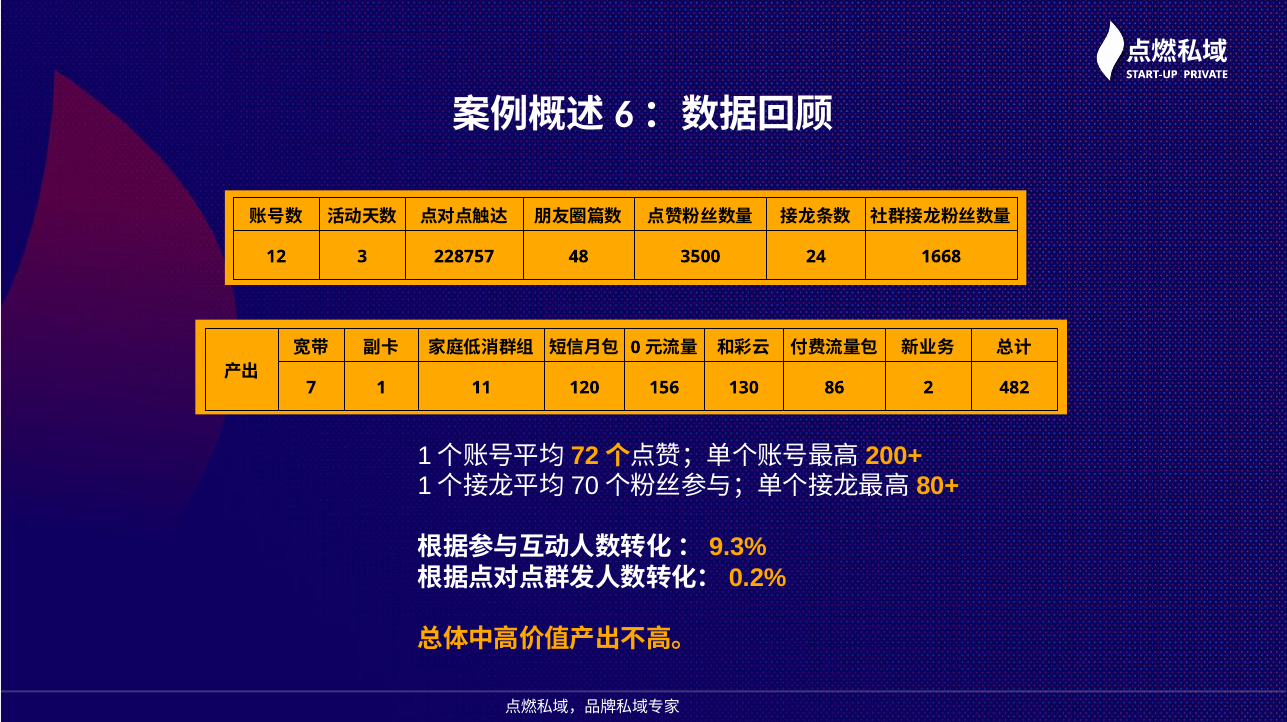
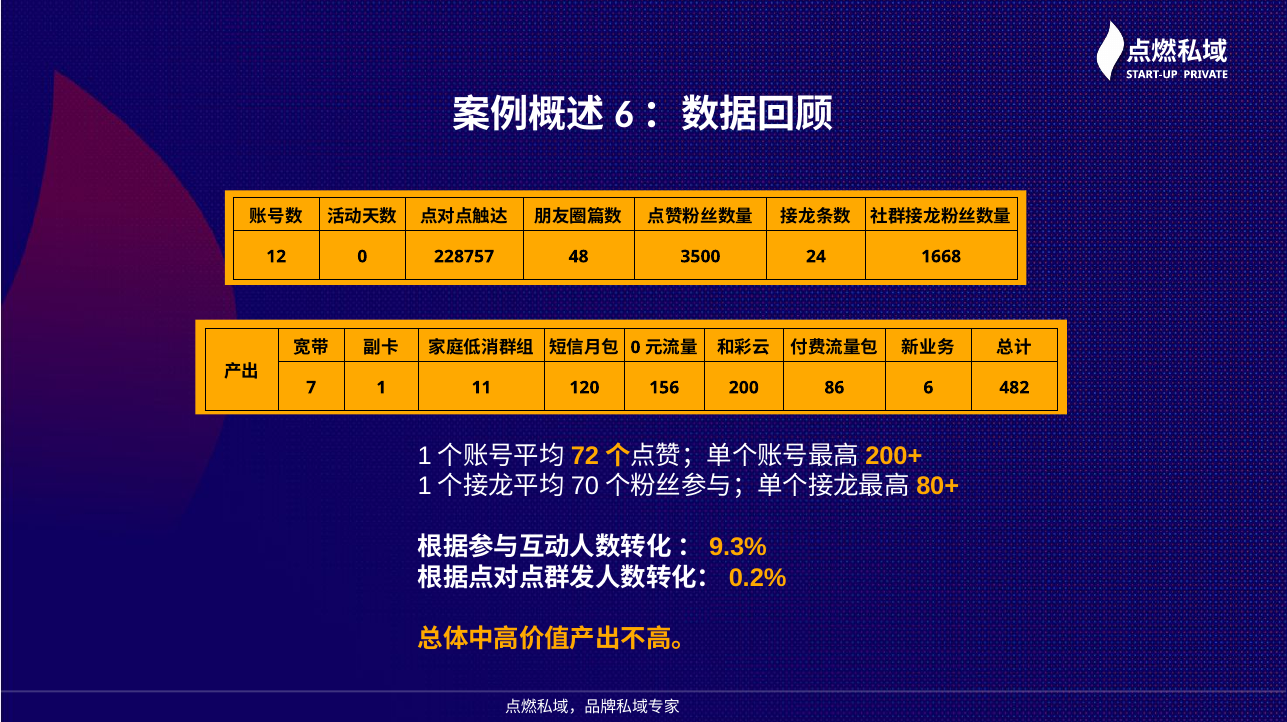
12 3: 3 -> 0 (362, 257)
130: 130 -> 200 (744, 388)
2: 2 -> 6 (928, 388)
